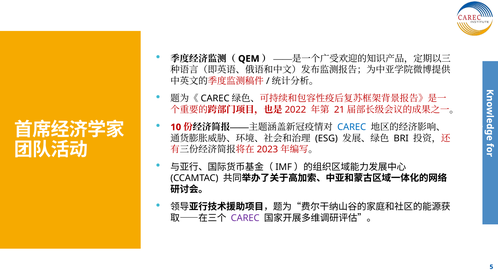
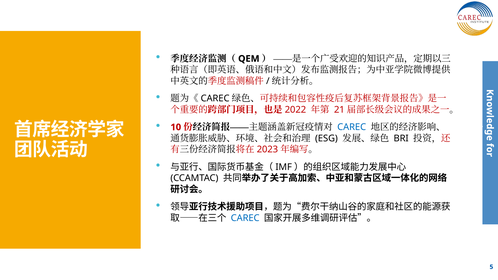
CAREC colour: purple -> blue (245, 218)
